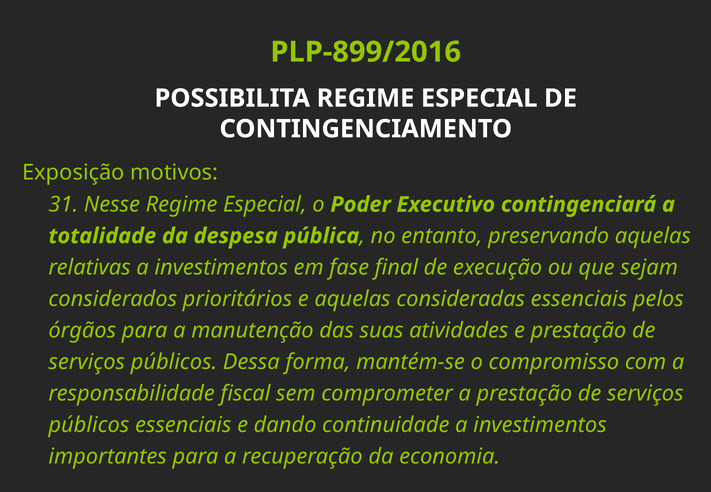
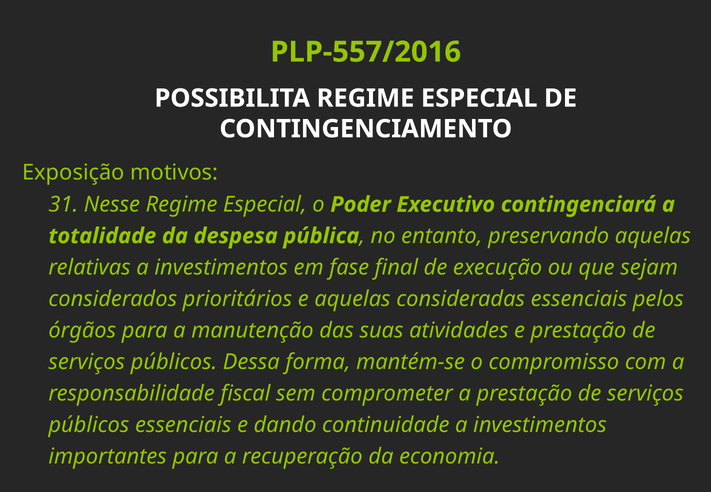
PLP-899/2016: PLP-899/2016 -> PLP-557/2016 (366, 52)
